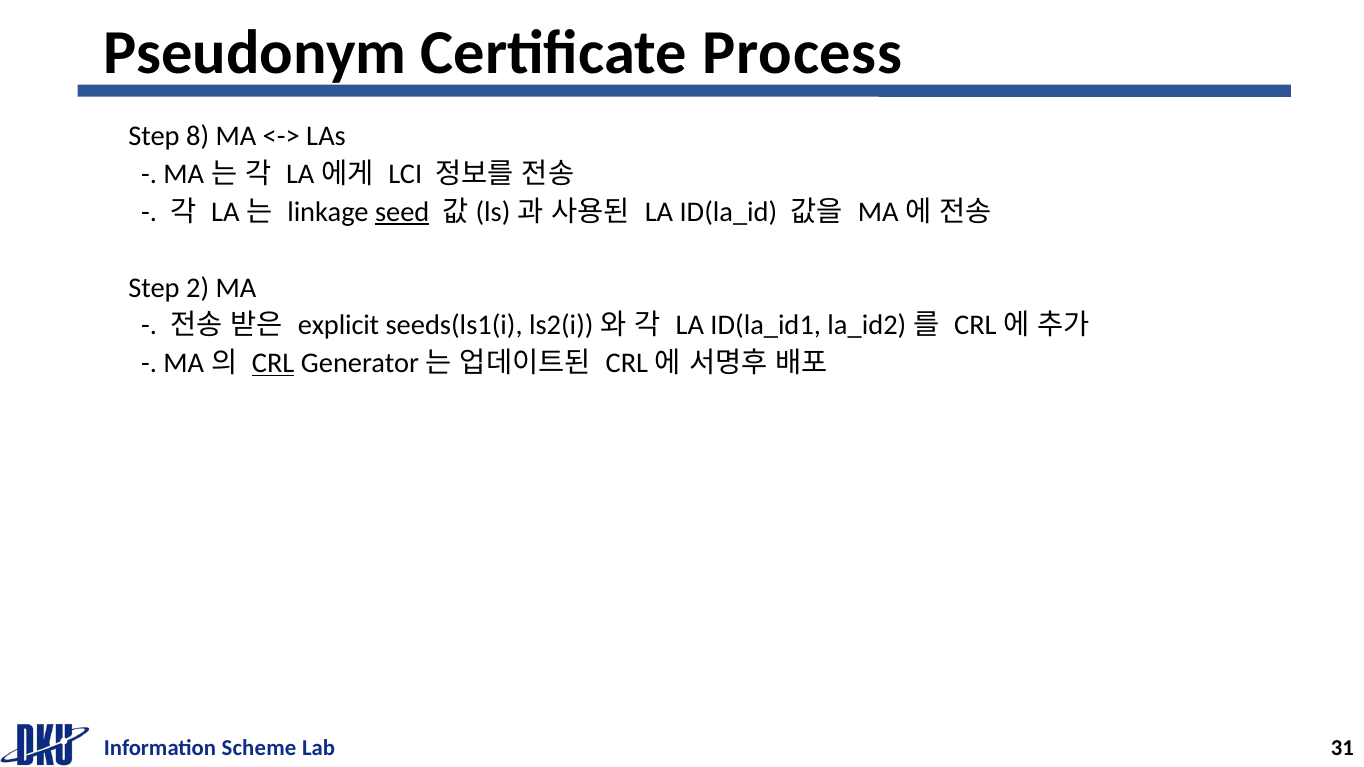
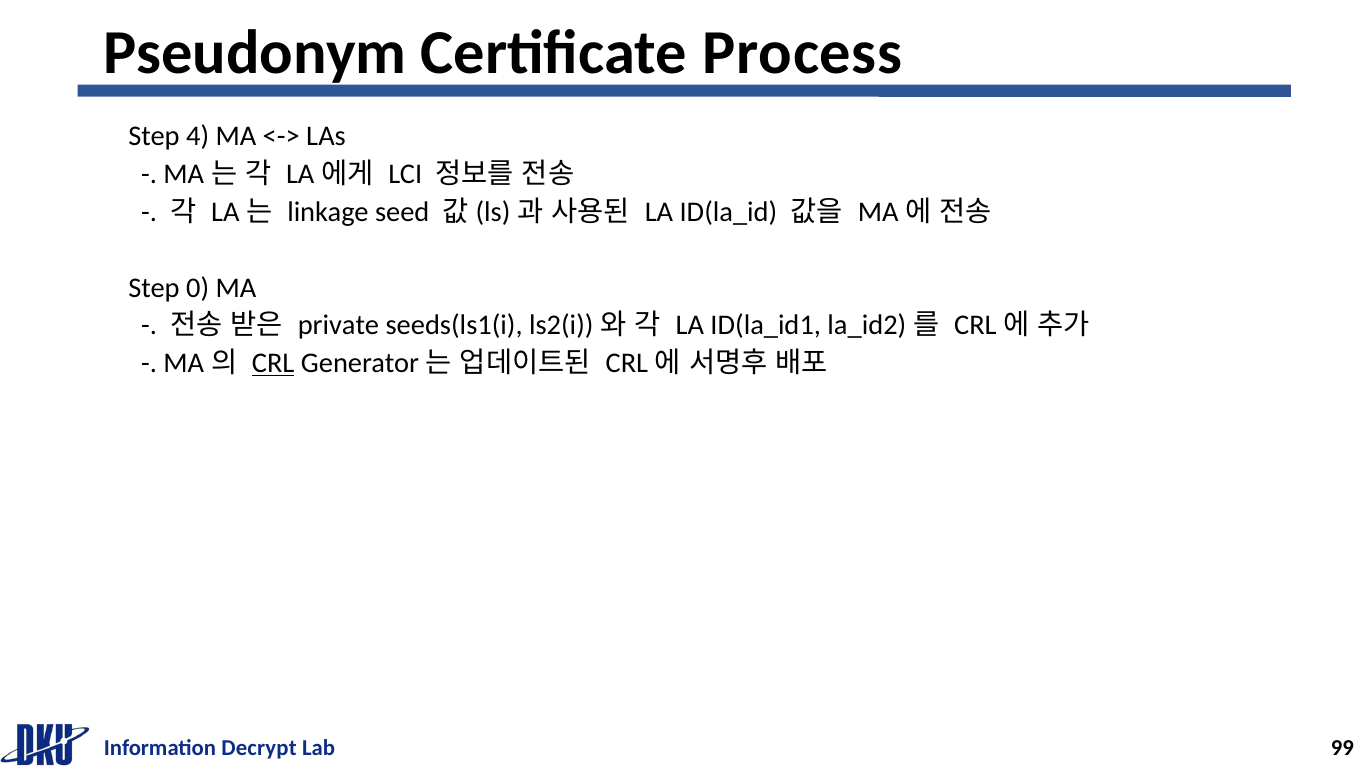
8: 8 -> 4 (198, 136)
seed underline: present -> none (402, 212)
2: 2 -> 0 (198, 288)
explicit: explicit -> private (338, 326)
Scheme: Scheme -> Decrypt (259, 748)
31: 31 -> 99 (1342, 748)
